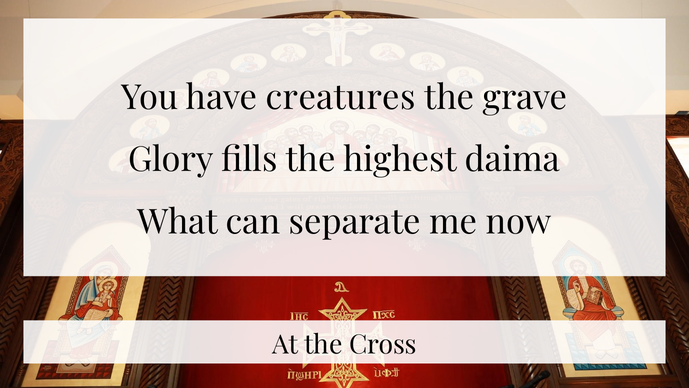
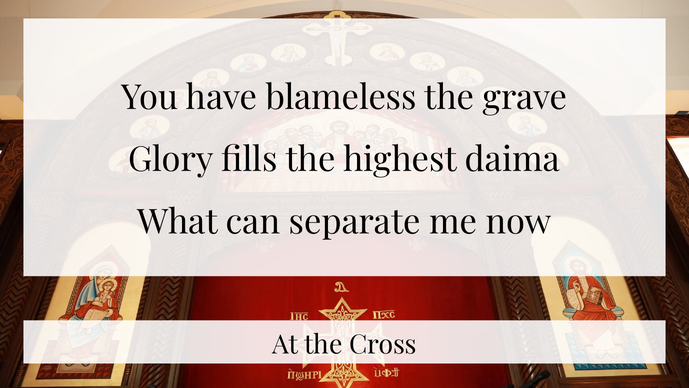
creatures: creatures -> blameless (341, 98)
